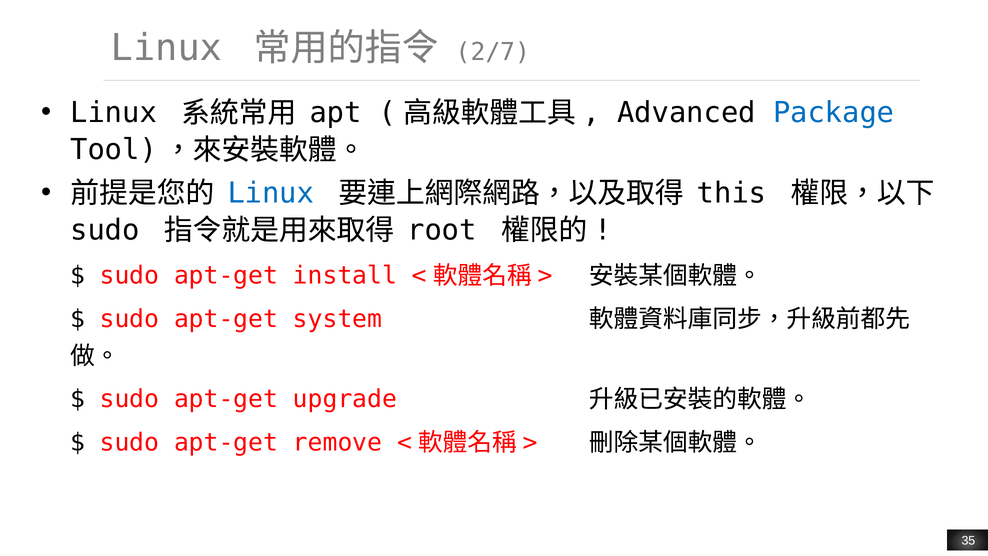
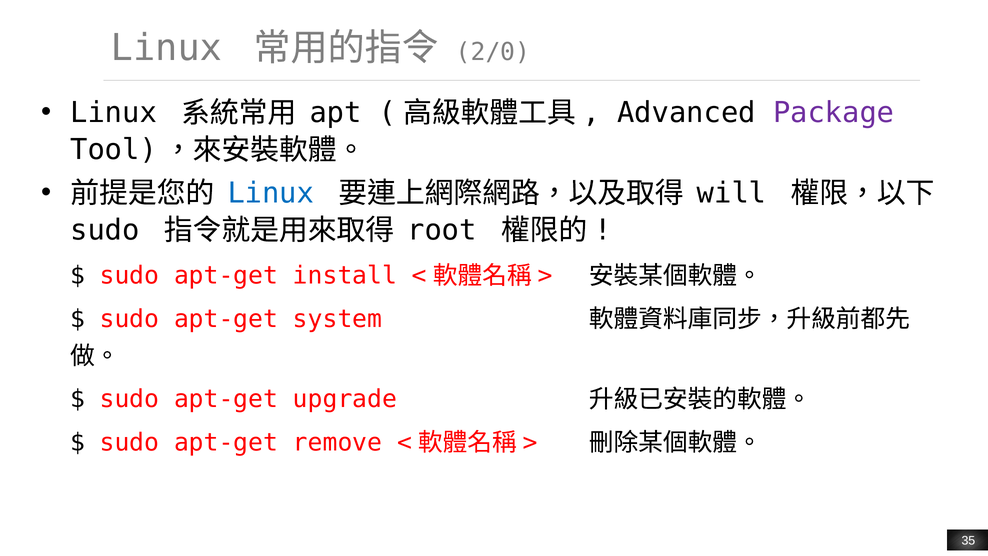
2/7: 2/7 -> 2/0 (493, 52)
Package colour: blue -> purple (834, 113)
this: this -> will (732, 193)
